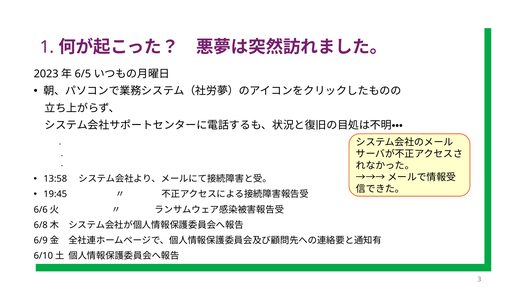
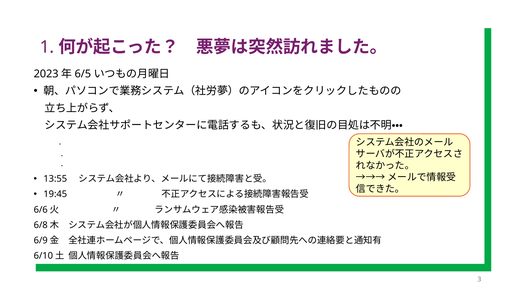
13:58: 13:58 -> 13:55 (55, 179)
